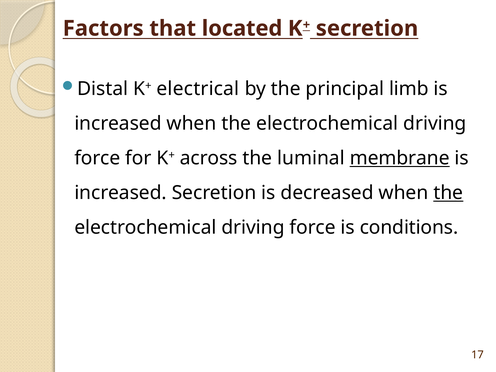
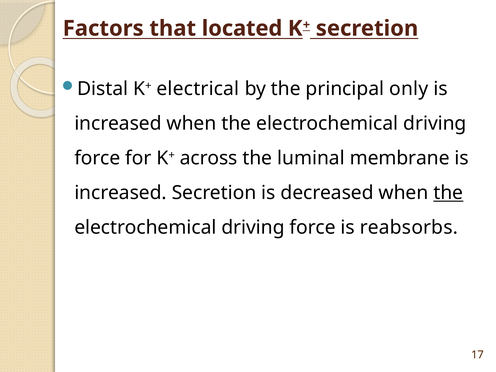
limb: limb -> only (409, 89)
membrane underline: present -> none (400, 158)
conditions: conditions -> reabsorbs (409, 227)
